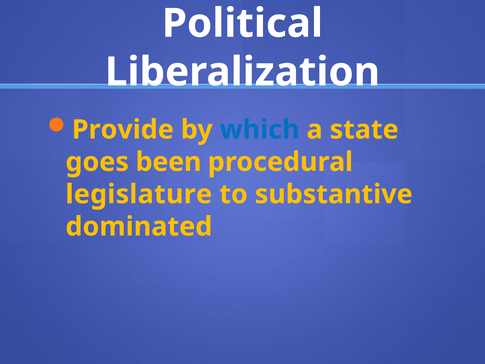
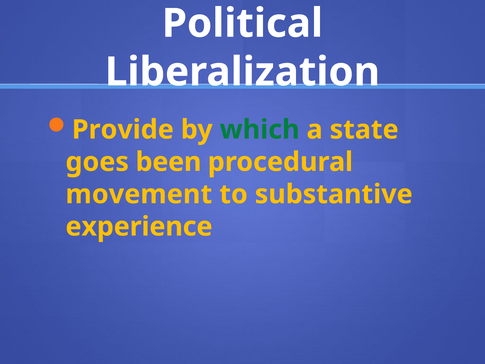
which colour: blue -> green (260, 130)
legislature: legislature -> movement (139, 194)
dominated: dominated -> experience (139, 227)
